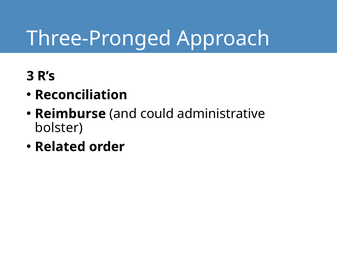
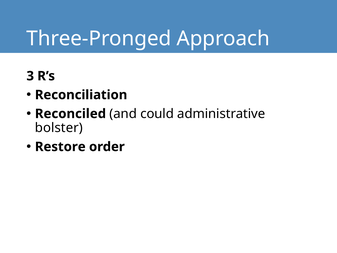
Reimburse: Reimburse -> Reconciled (70, 114)
Related: Related -> Restore (60, 147)
